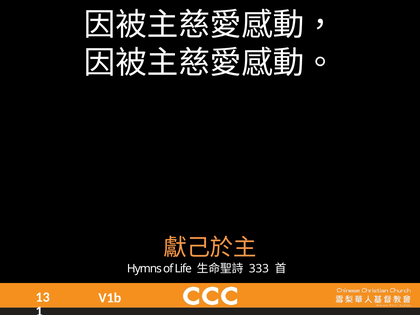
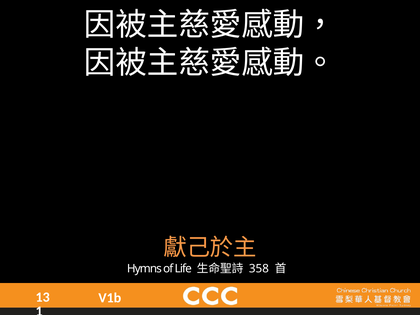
333: 333 -> 358 (259, 269)
